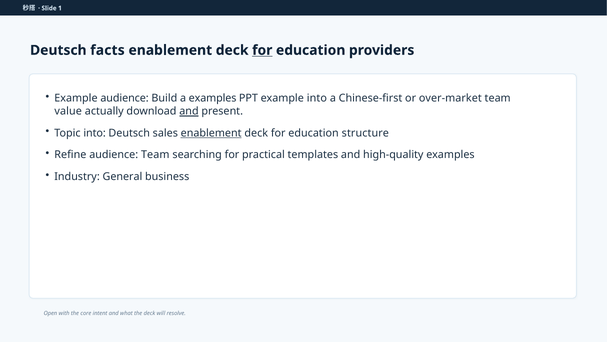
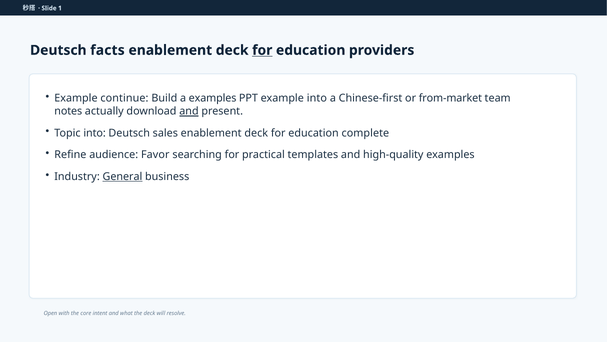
Example audience: audience -> continue (124, 98)
over-market: over-market -> from-market (450, 98)
value: value -> notes (68, 111)
enablement underline: present -> none (211, 133)
structure: structure -> complete (365, 133)
audience Team: Team -> Favor (155, 155)
General underline: none -> present (122, 176)
